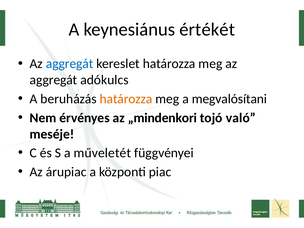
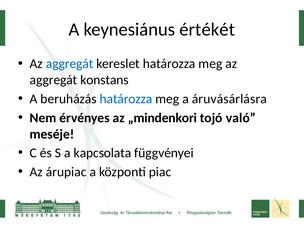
adókulcs: adókulcs -> konstans (104, 80)
határozza colour: orange -> blue (126, 99)
megvalósítani: megvalósítani -> áruvásárlásra (229, 99)
műveletét: műveletét -> kapcsolata (102, 153)
